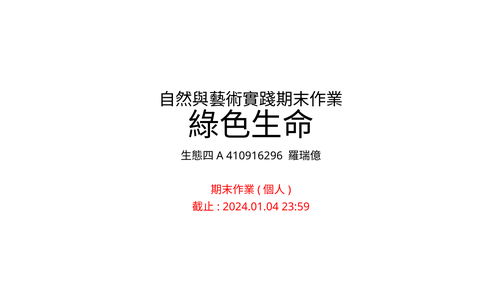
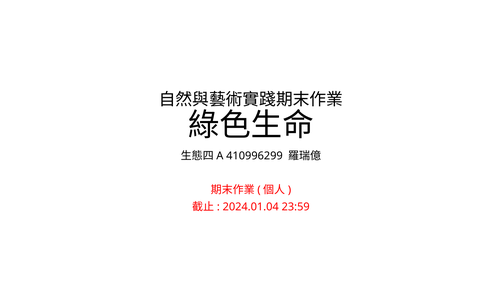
410916296: 410916296 -> 410996299 (254, 156)
